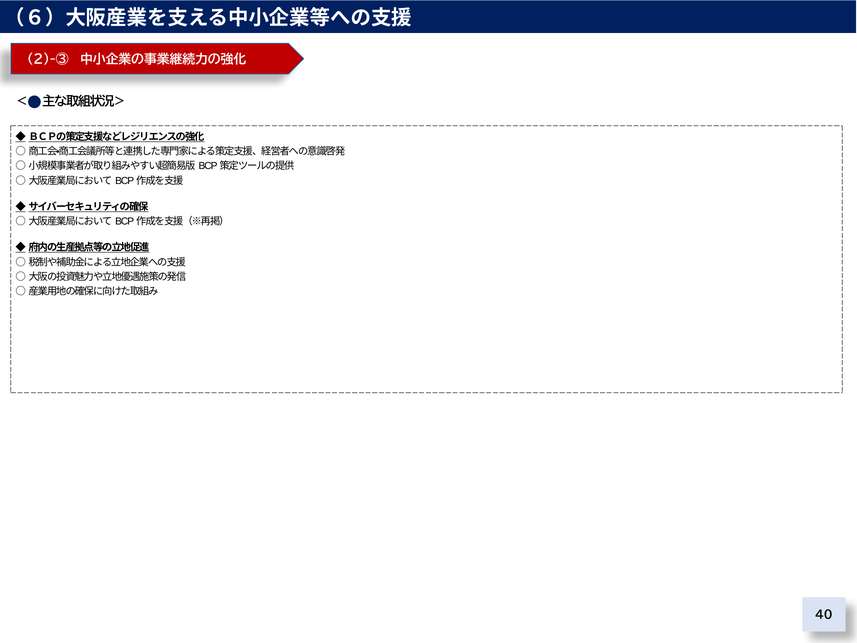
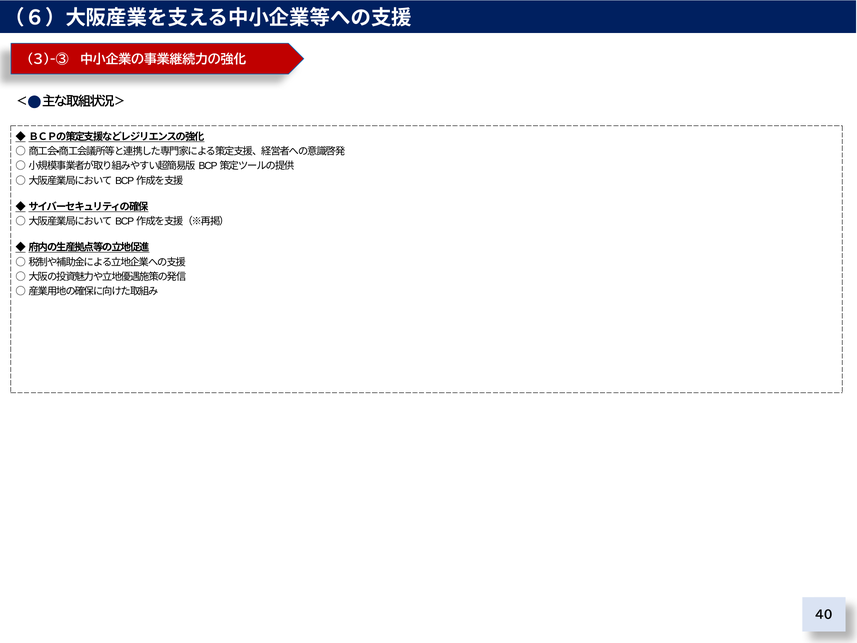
2)-③: 2)-③ -> 3)-③ (48, 60)
